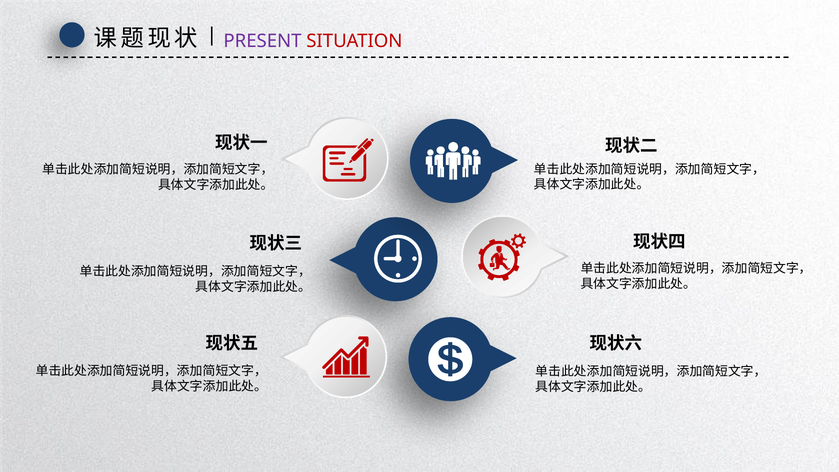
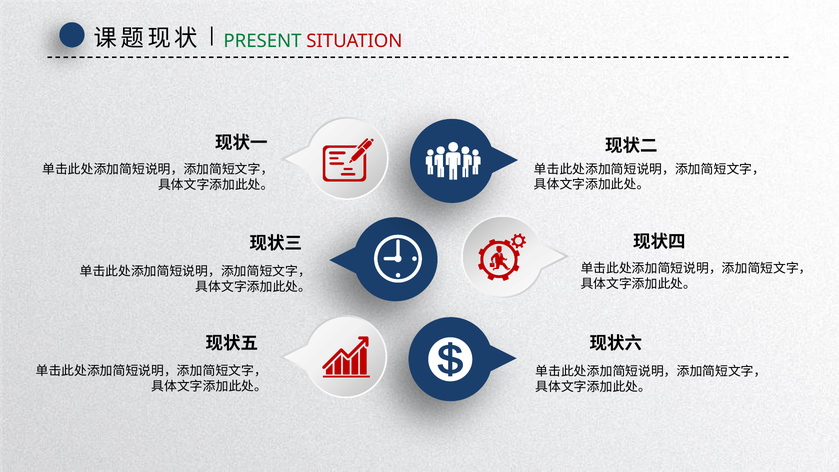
PRESENT colour: purple -> green (263, 41)
